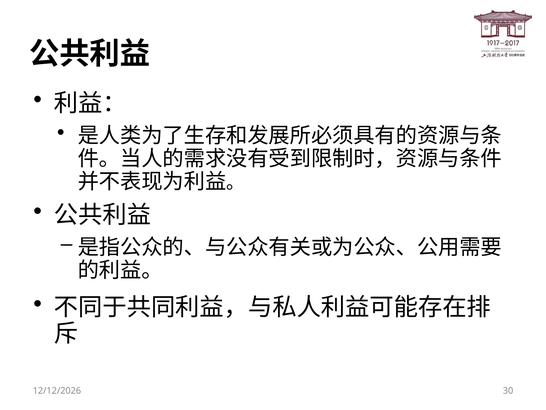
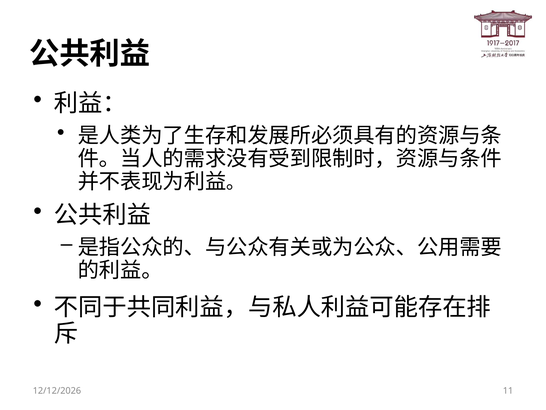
30: 30 -> 11 (508, 390)
